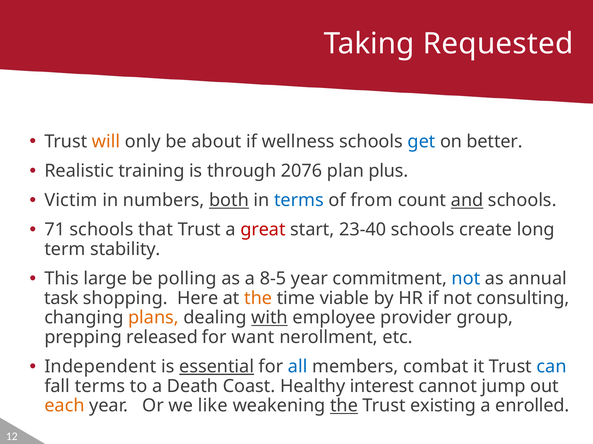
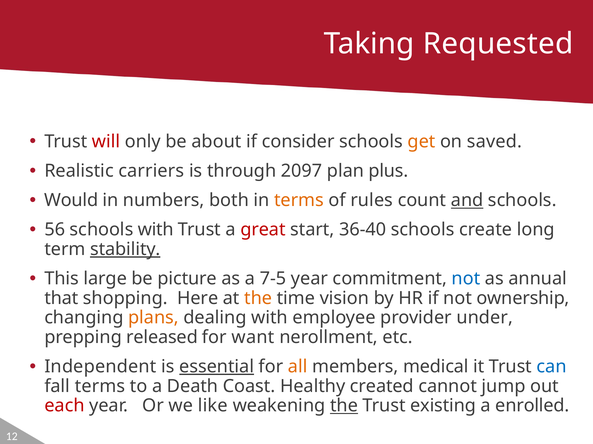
will colour: orange -> red (106, 142)
wellness: wellness -> consider (298, 142)
get colour: blue -> orange (421, 142)
better: better -> saved (494, 142)
training: training -> carriers (151, 171)
2076: 2076 -> 2097 (302, 171)
Victim: Victim -> Would (71, 201)
both underline: present -> none (229, 201)
terms colour: blue -> orange (299, 201)
from: from -> rules (372, 201)
71: 71 -> 56 (55, 230)
schools that: that -> with (156, 230)
23-40: 23-40 -> 36-40 (363, 230)
stability underline: none -> present (125, 250)
polling: polling -> picture (187, 279)
8-5: 8-5 -> 7-5 (273, 279)
task: task -> that (61, 299)
viable: viable -> vision (344, 299)
consulting: consulting -> ownership (523, 299)
with underline: present -> none (270, 318)
group: group -> under (485, 318)
all colour: blue -> orange (298, 367)
combat: combat -> medical (436, 367)
interest: interest -> created (382, 387)
each colour: orange -> red (64, 406)
